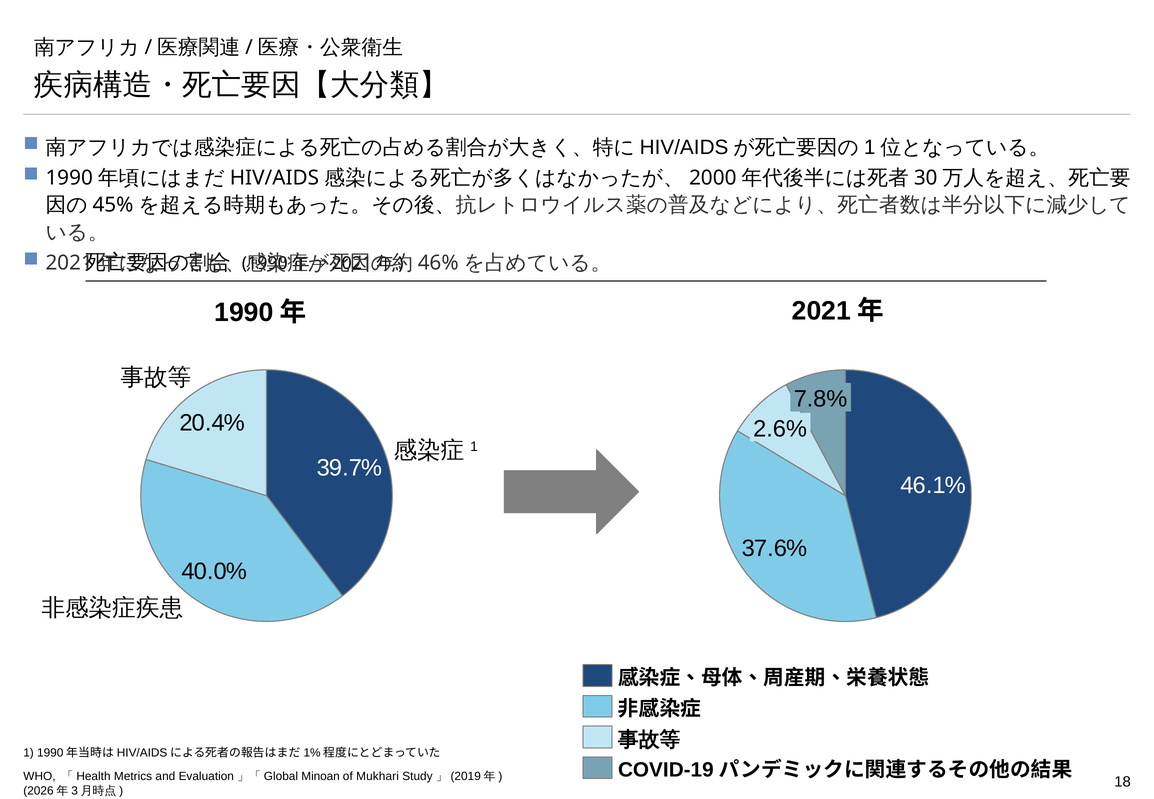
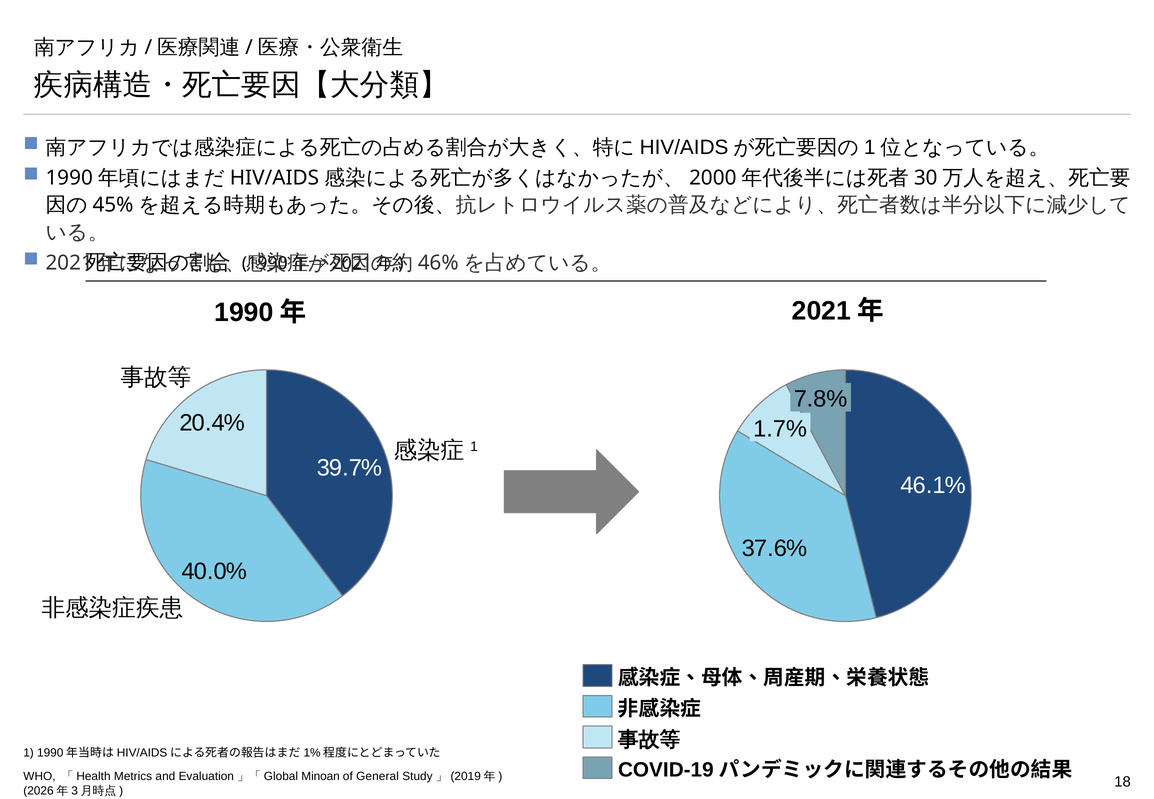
2.6%: 2.6% -> 1.7% (780, 429)
Mukhari: Mukhari -> General (378, 776)
